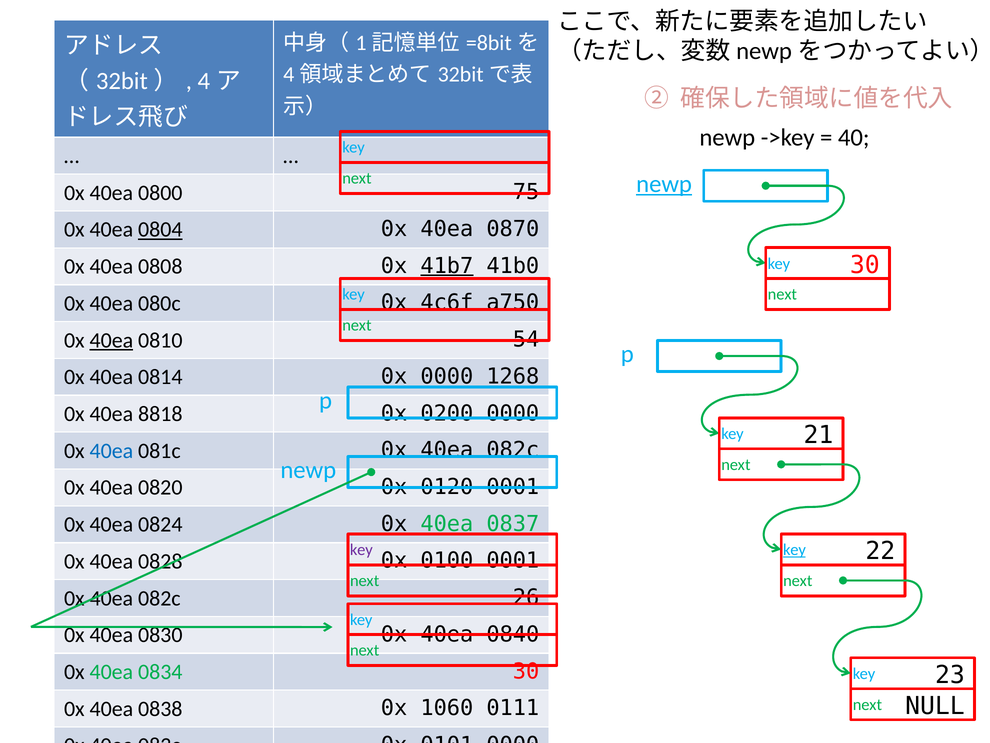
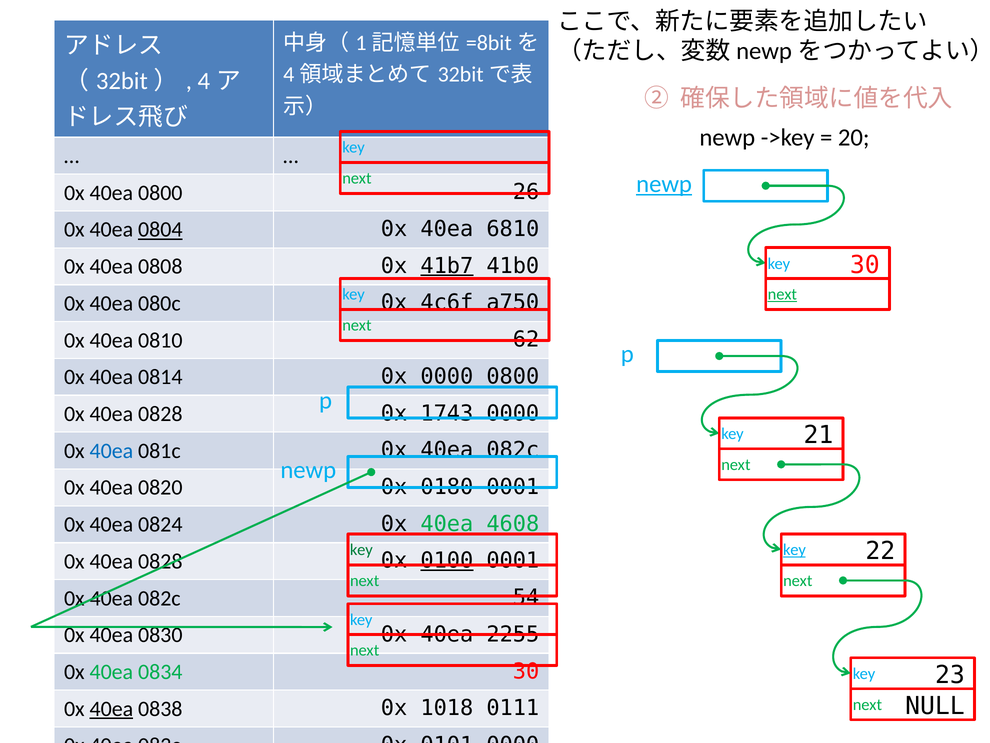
40: 40 -> 20 (854, 137)
75: 75 -> 26 (526, 192)
0870: 0870 -> 6810 (513, 229)
next underline: none -> present (782, 294)
40ea underline: present -> none (111, 340)
54: 54 -> 62 (526, 339)
0000 1268: 1268 -> 0800 (513, 376)
8818: 8818 -> 0828 (160, 414)
0200: 0200 -> 1743 (447, 413)
0120: 0120 -> 0180 (447, 487)
0837: 0837 -> 4608 (513, 524)
key colour: purple -> green (361, 550)
0100 underline: none -> present (447, 560)
26: 26 -> 54 (526, 597)
0840: 0840 -> 2255 (513, 634)
40ea underline: none -> present (111, 708)
1060: 1060 -> 1018 (447, 708)
